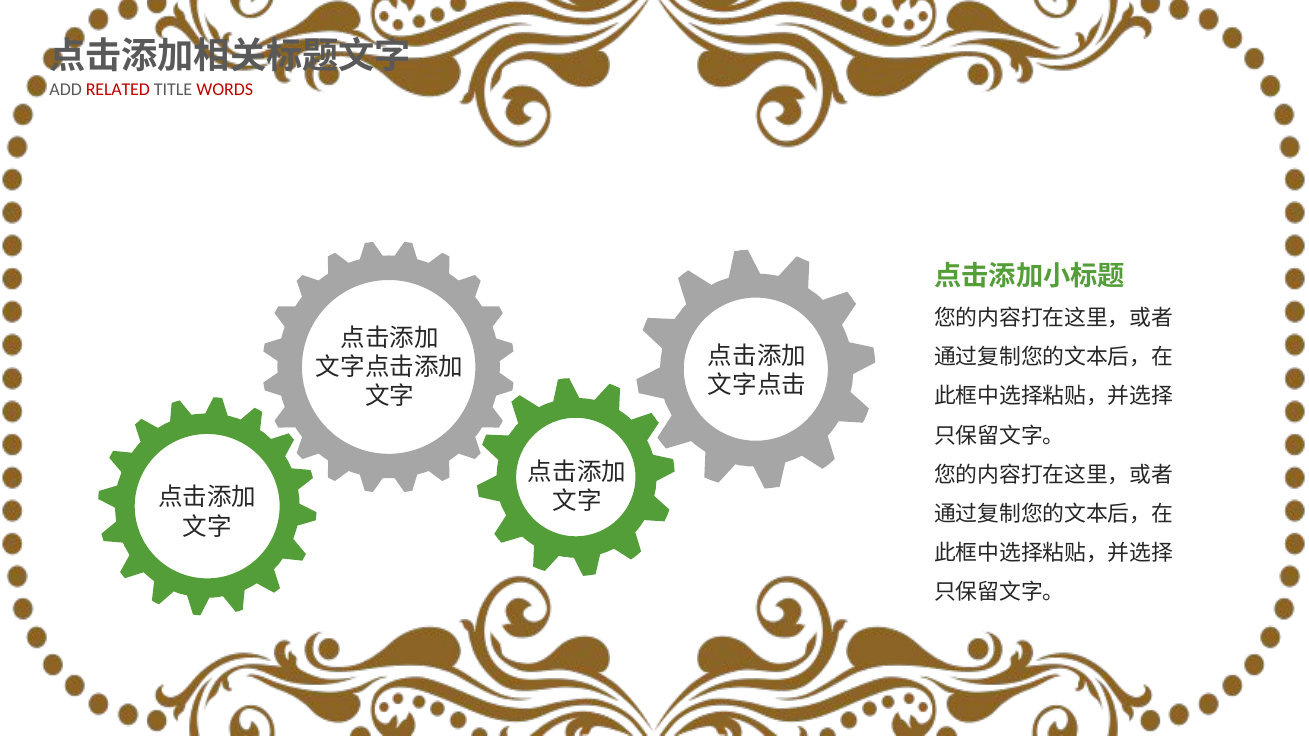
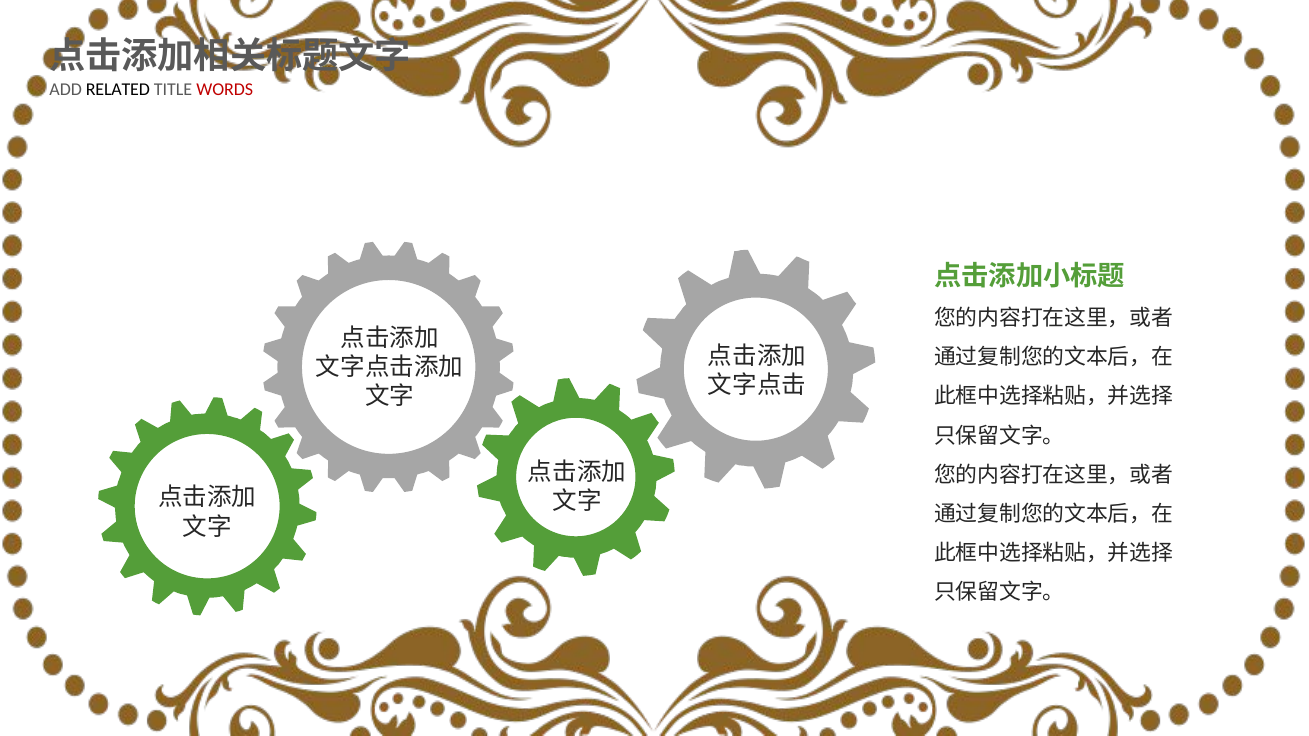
RELATED colour: red -> black (118, 90)
